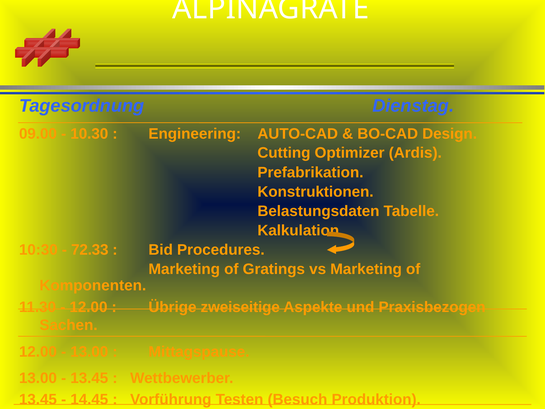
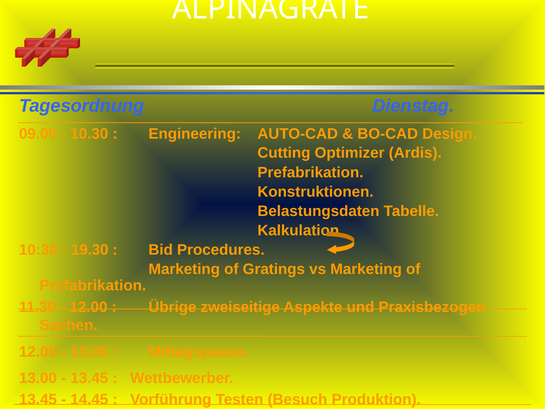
72.33: 72.33 -> 19.30 (90, 250)
Komponenten: Komponenten -> Prefabrikation (93, 285)
